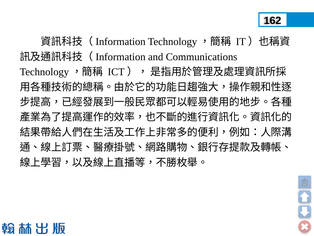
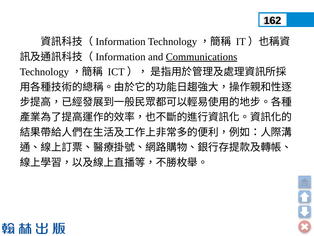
Communications underline: none -> present (202, 57)
